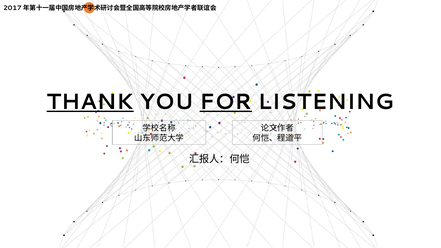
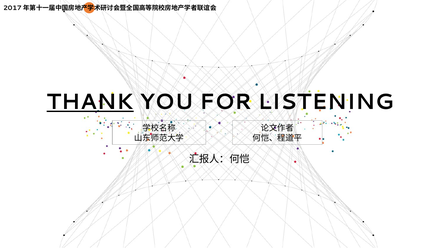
FOR underline: present -> none (226, 102)
